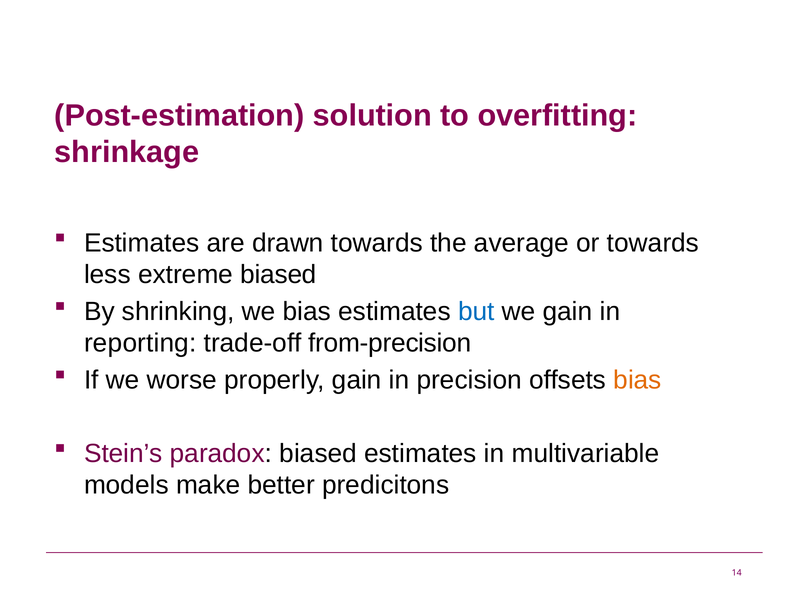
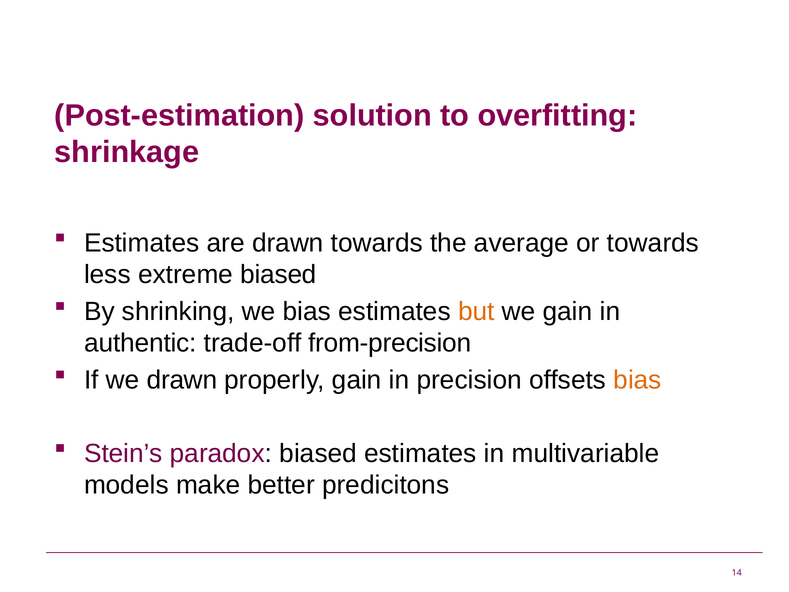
but colour: blue -> orange (476, 311)
reporting: reporting -> authentic (140, 343)
we worse: worse -> drawn (182, 380)
